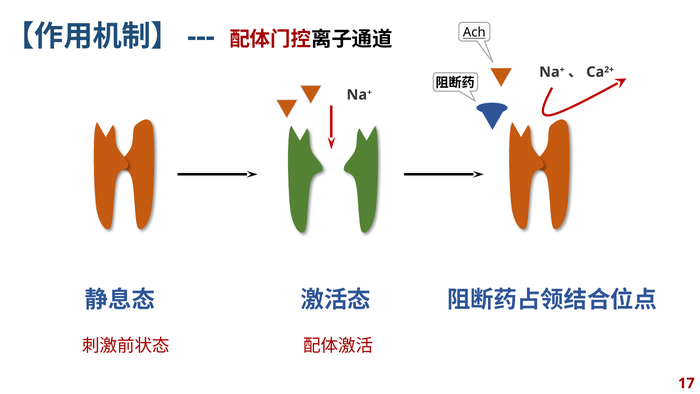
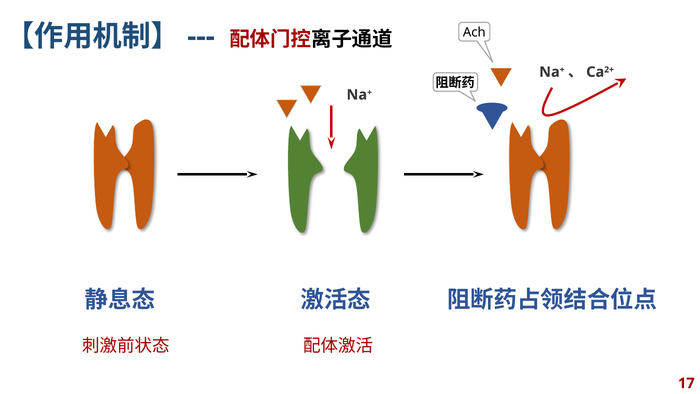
Ach underline: present -> none (474, 33)
